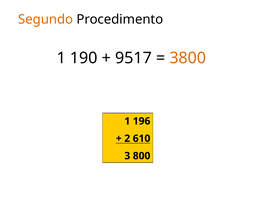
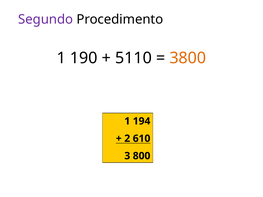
Segundo colour: orange -> purple (46, 19)
9517: 9517 -> 5110 (133, 58)
196: 196 -> 194 (142, 121)
